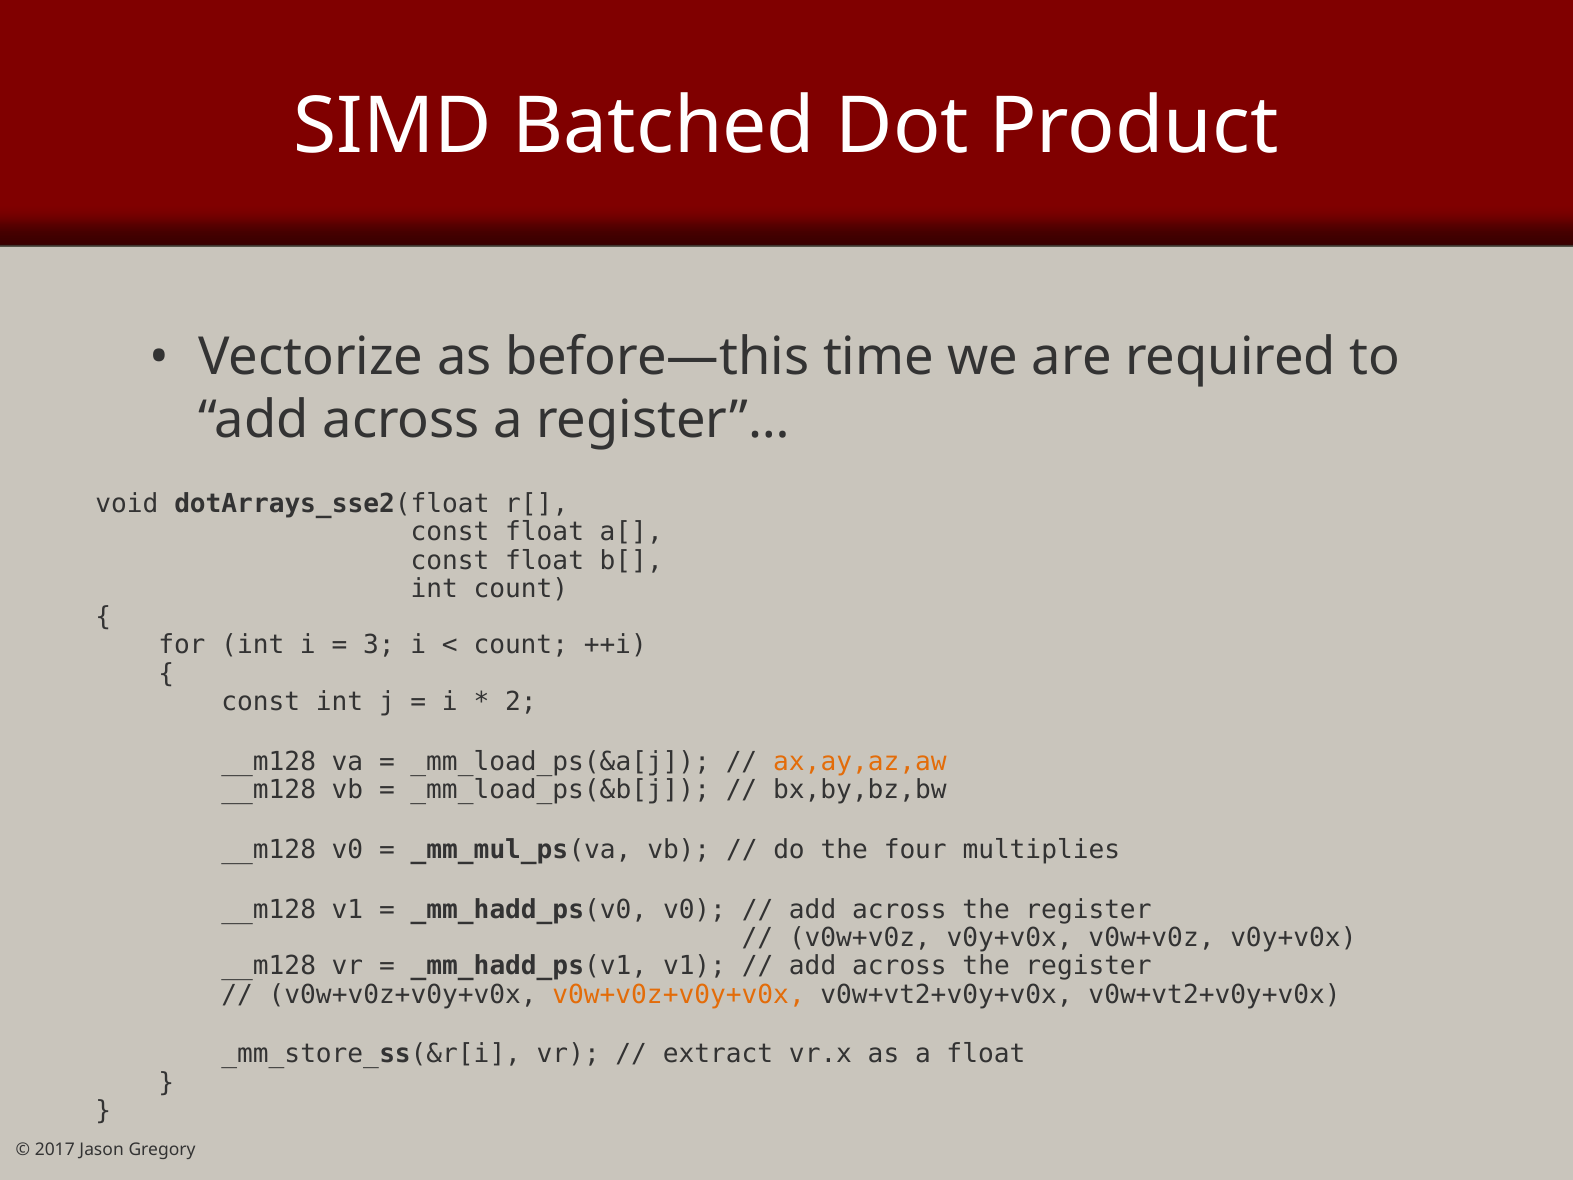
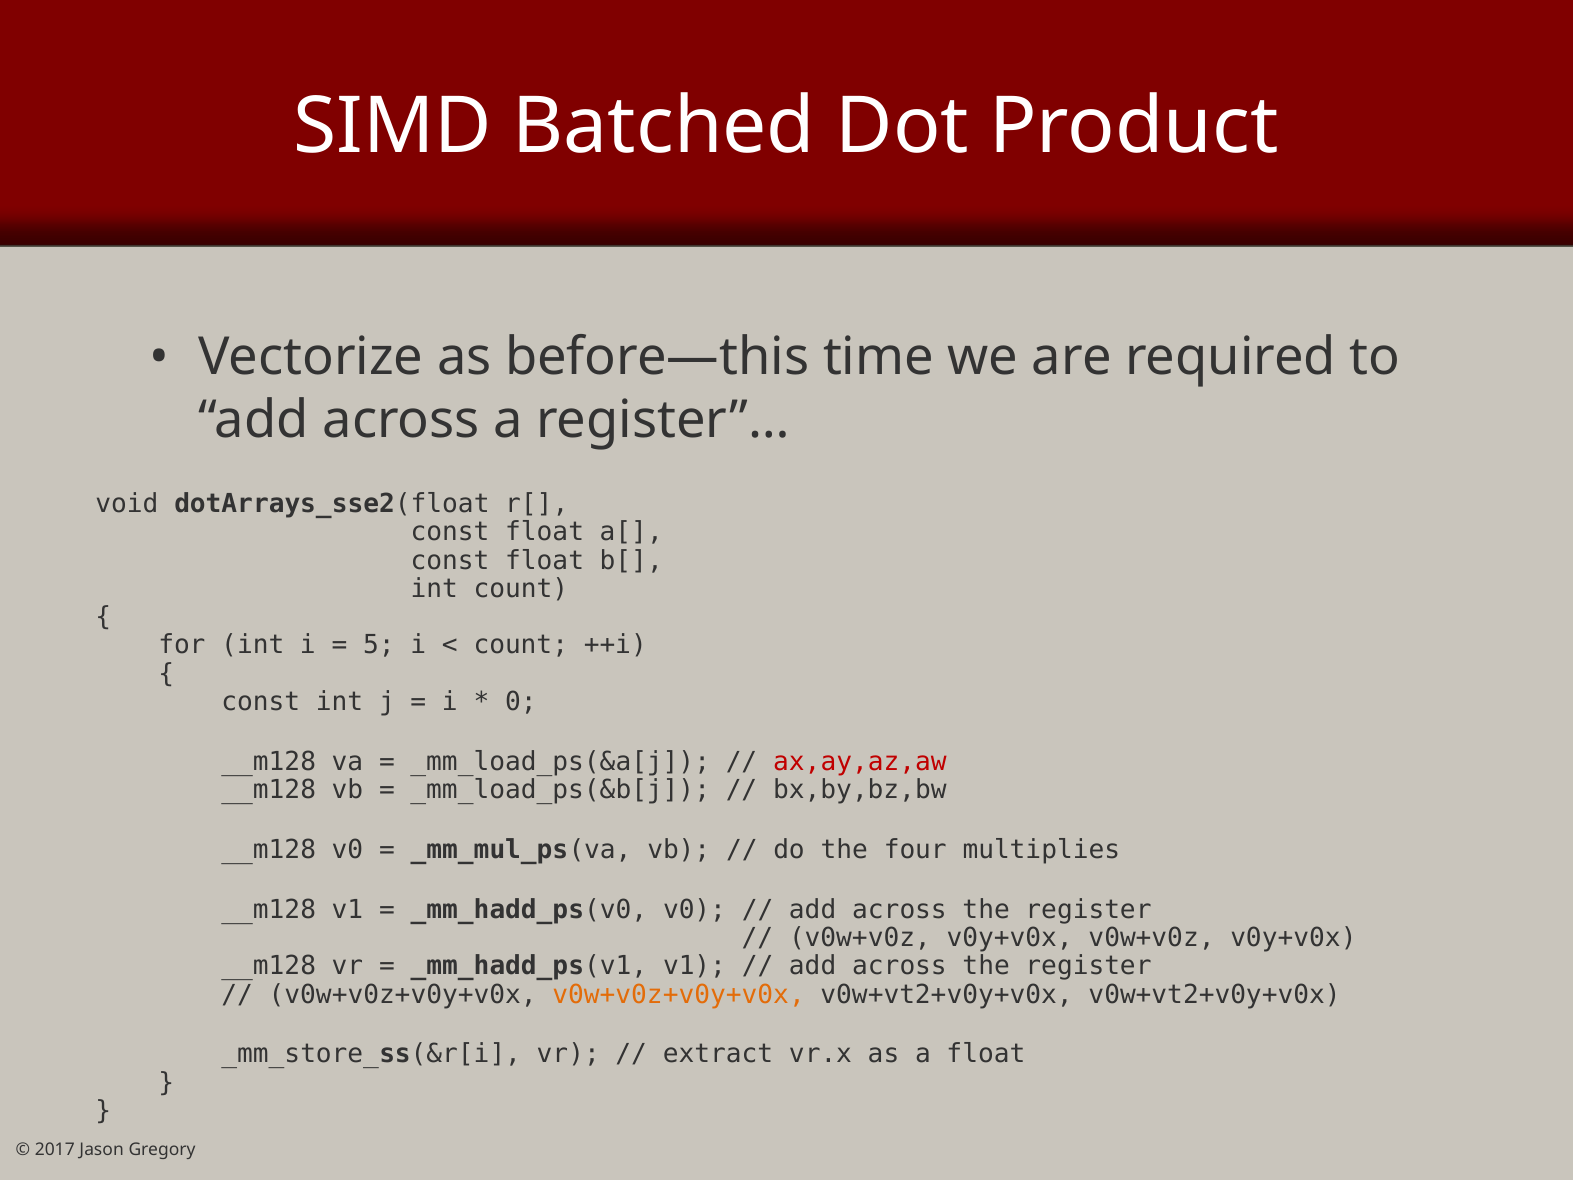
3: 3 -> 5 (379, 645)
2: 2 -> 0 (521, 702)
ax,ay,az,aw colour: orange -> red (860, 762)
